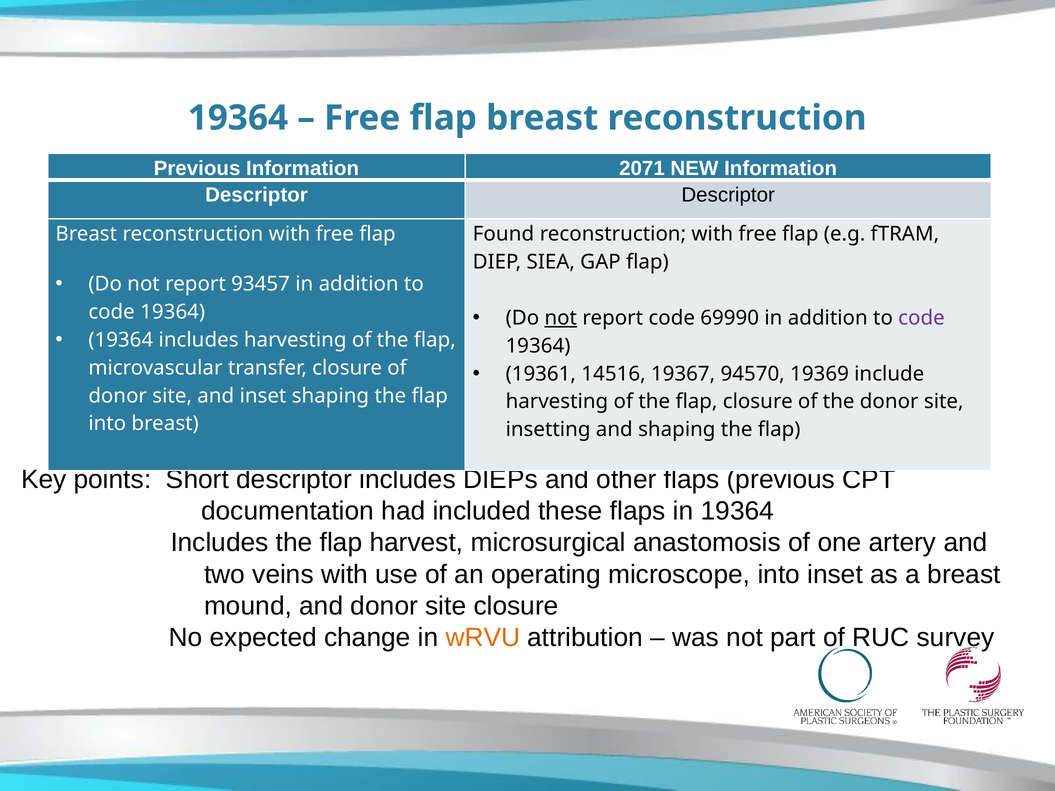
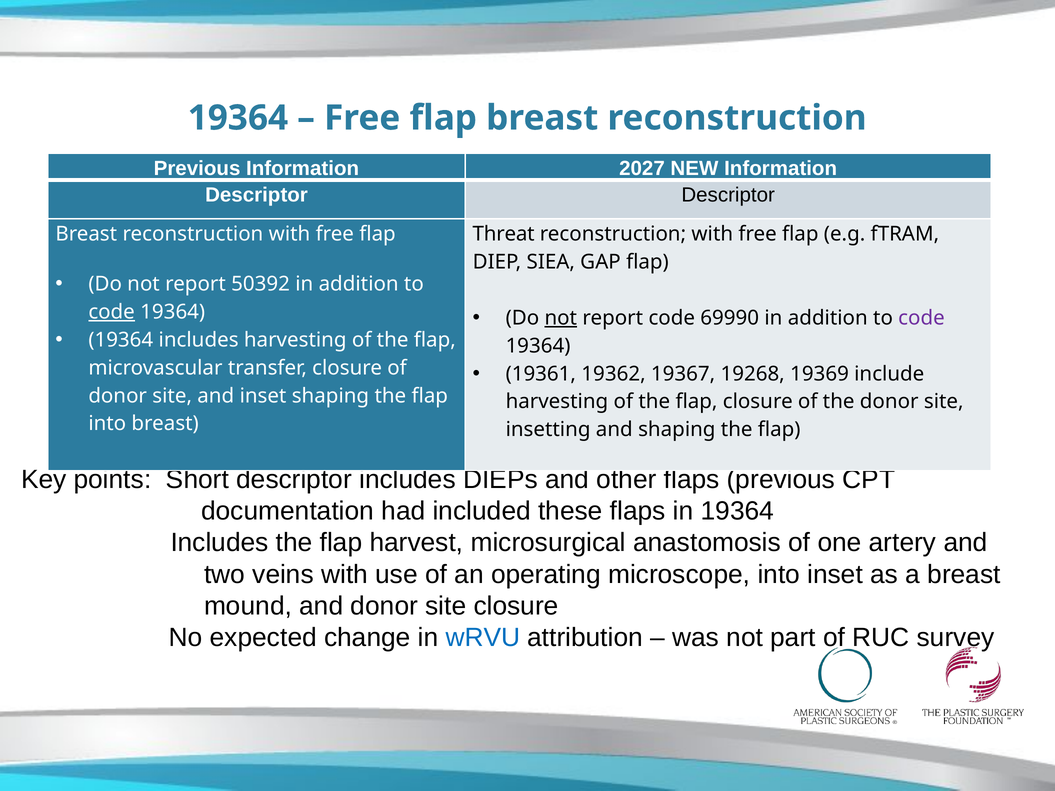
2071: 2071 -> 2027 (642, 169)
Found: Found -> Threat (504, 234)
93457: 93457 -> 50392 (261, 284)
code underline: none -> present (112, 312)
14516: 14516 -> 19362 (614, 374)
94570: 94570 -> 19268 (753, 374)
wRVU colour: orange -> blue (483, 638)
